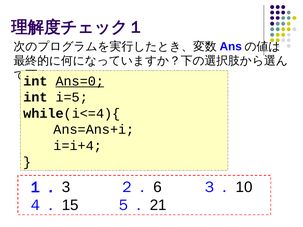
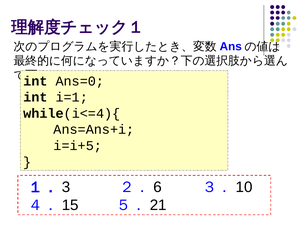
Ans=0 underline: present -> none (80, 81)
i=5: i=5 -> i=1 (72, 97)
i=i+4: i=i+4 -> i=i+5 (78, 146)
